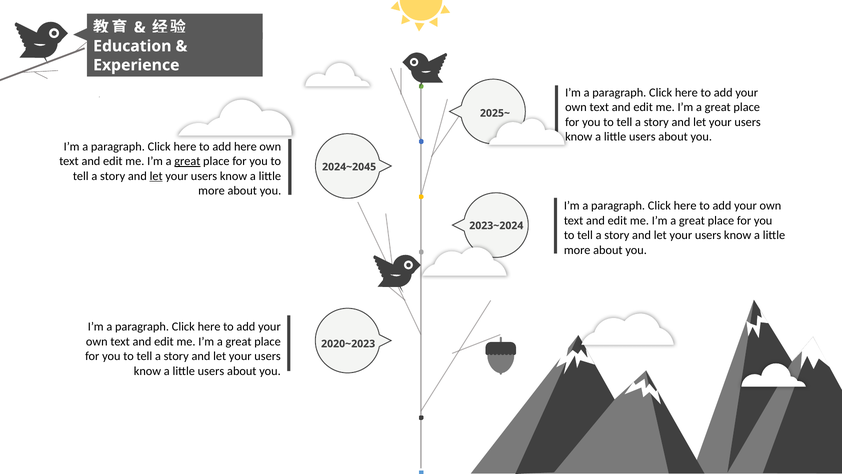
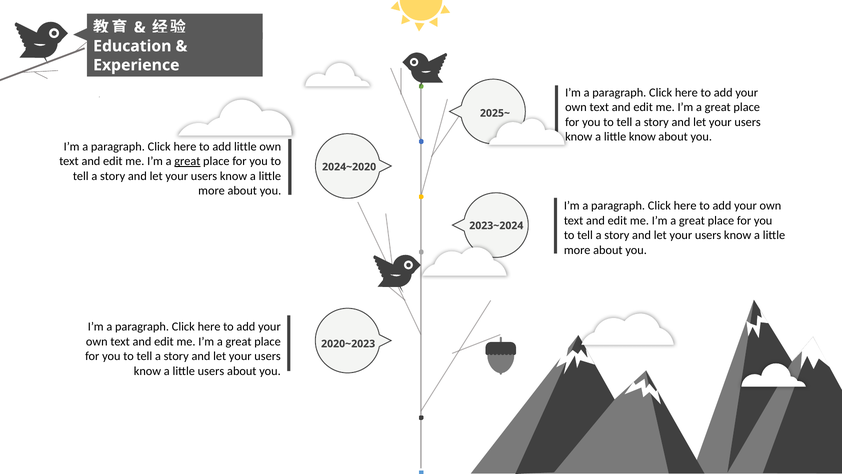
users: users -> know (642, 137)
add here: here -> little (245, 146)
2024~2045: 2024~2045 -> 2024~2020 (349, 167)
let underline: present -> none (156, 176)
